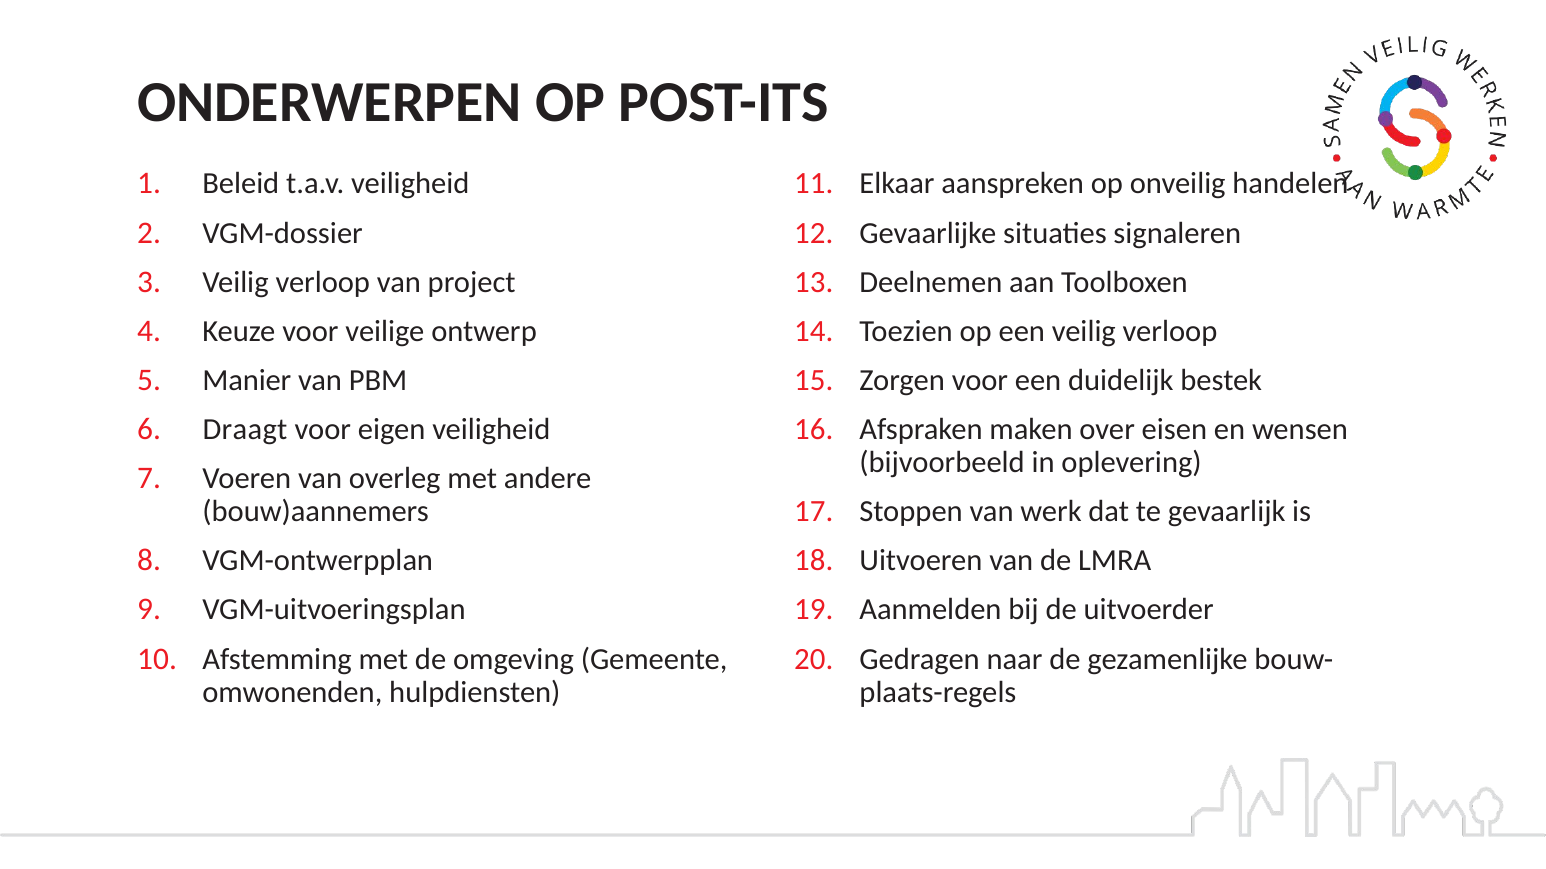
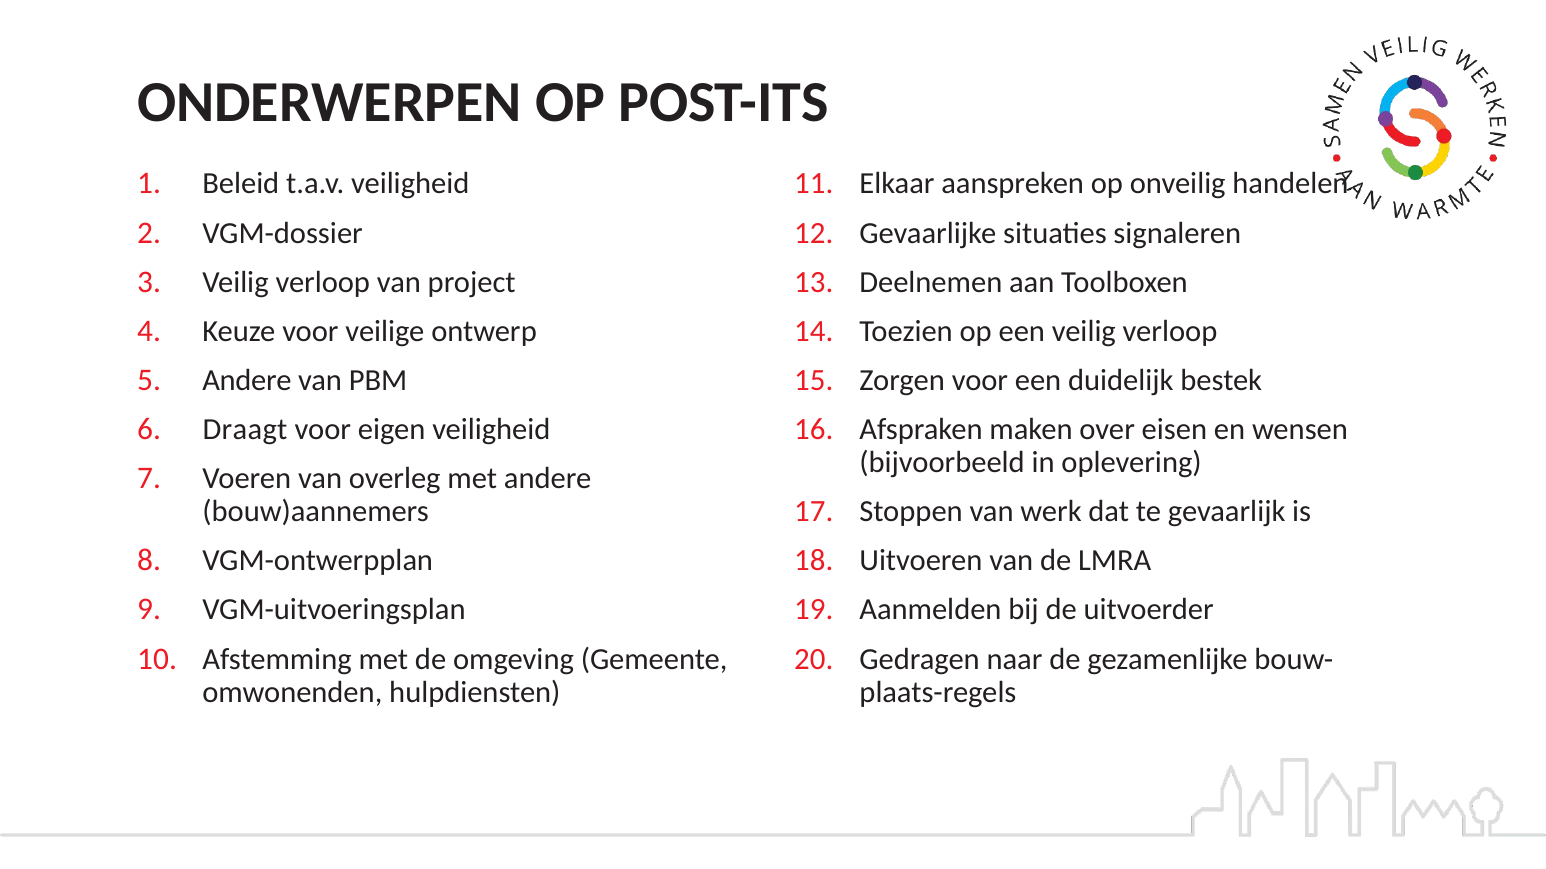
Manier: Manier -> Andere (247, 381)
